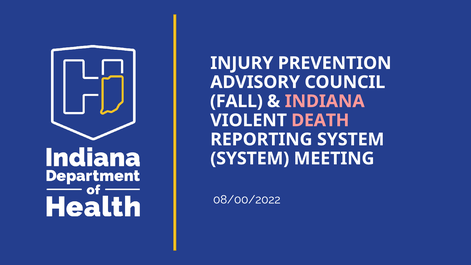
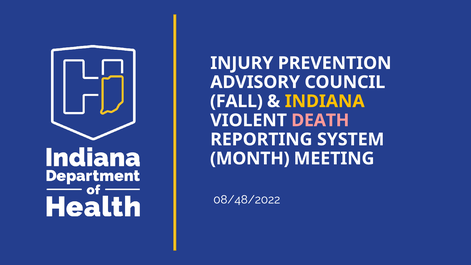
INDIANA colour: pink -> yellow (325, 101)
SYSTEM: SYSTEM -> MONTH (250, 158)
08/00/2022: 08/00/2022 -> 08/48/2022 (247, 200)
